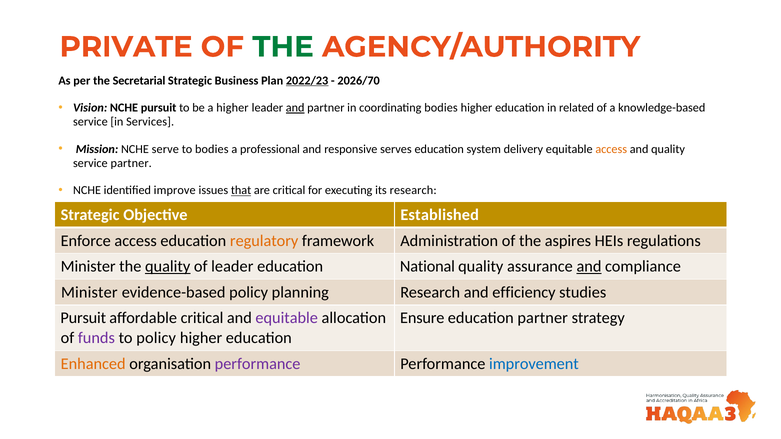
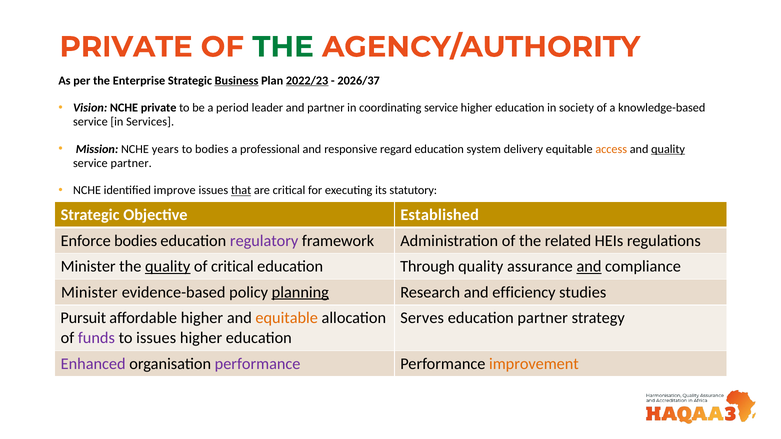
Secretarial: Secretarial -> Enterprise (139, 81)
Business underline: none -> present (237, 81)
2026/70: 2026/70 -> 2026/37 (359, 81)
NCHE pursuit: pursuit -> private (159, 108)
a higher: higher -> period (232, 108)
and underline: present -> none (295, 108)
coordinating bodies: bodies -> service (441, 108)
related: related -> society (576, 108)
serve: serve -> years (165, 149)
serves: serves -> regard (396, 149)
quality underline: none -> present (668, 149)
its research: research -> statutory (413, 191)
Enforce access: access -> bodies (136, 241)
regulatory colour: orange -> purple (264, 241)
aspires: aspires -> related (568, 241)
of leader: leader -> critical (232, 267)
National: National -> Through (427, 267)
planning underline: none -> present (300, 292)
affordable critical: critical -> higher (202, 318)
equitable colour: purple -> orange (287, 318)
Ensure: Ensure -> Serves (422, 318)
to policy: policy -> issues (156, 338)
Enhanced colour: orange -> purple (93, 364)
improvement colour: blue -> orange (534, 364)
